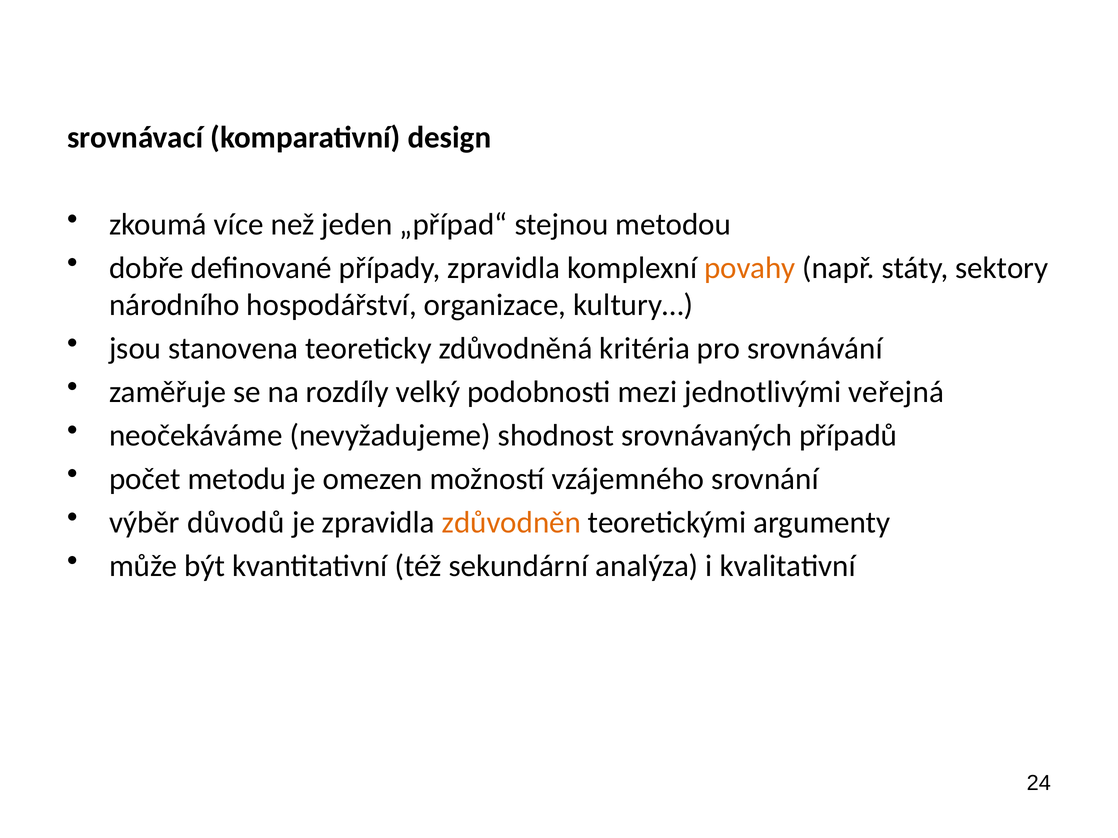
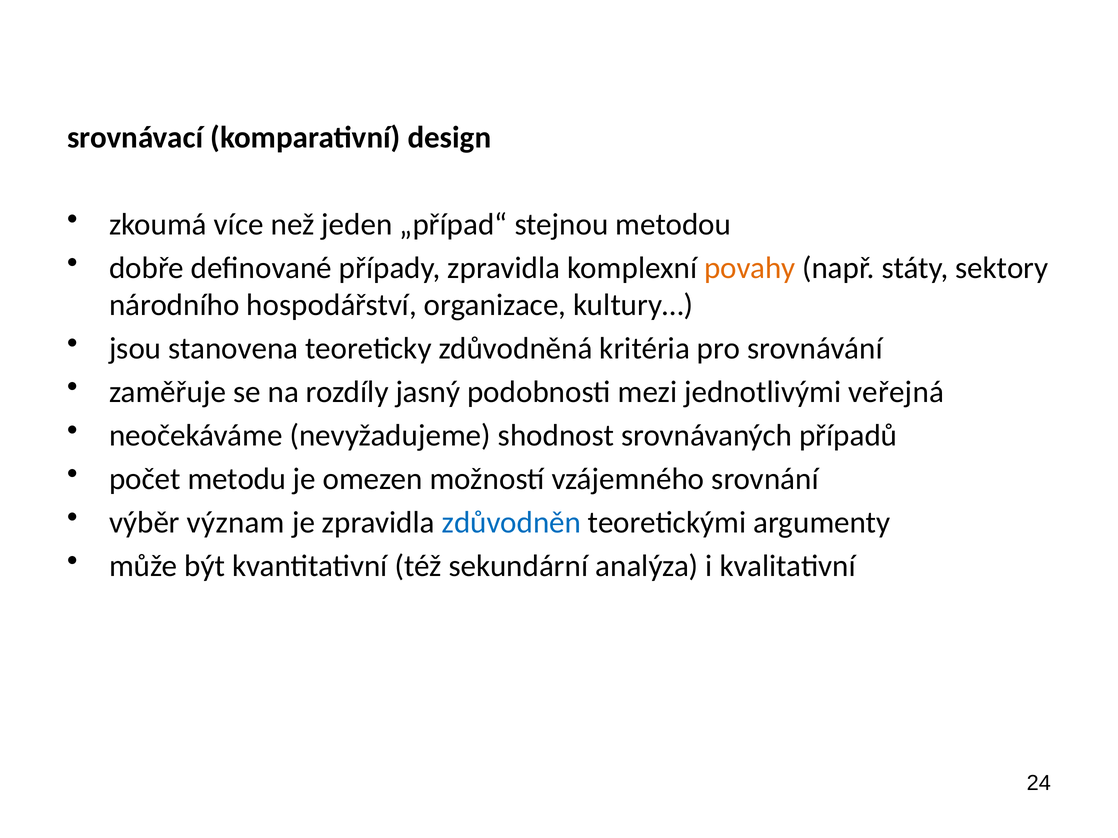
velký: velký -> jasný (428, 392)
důvodů: důvodů -> význam (236, 523)
zdůvodněn colour: orange -> blue (511, 523)
